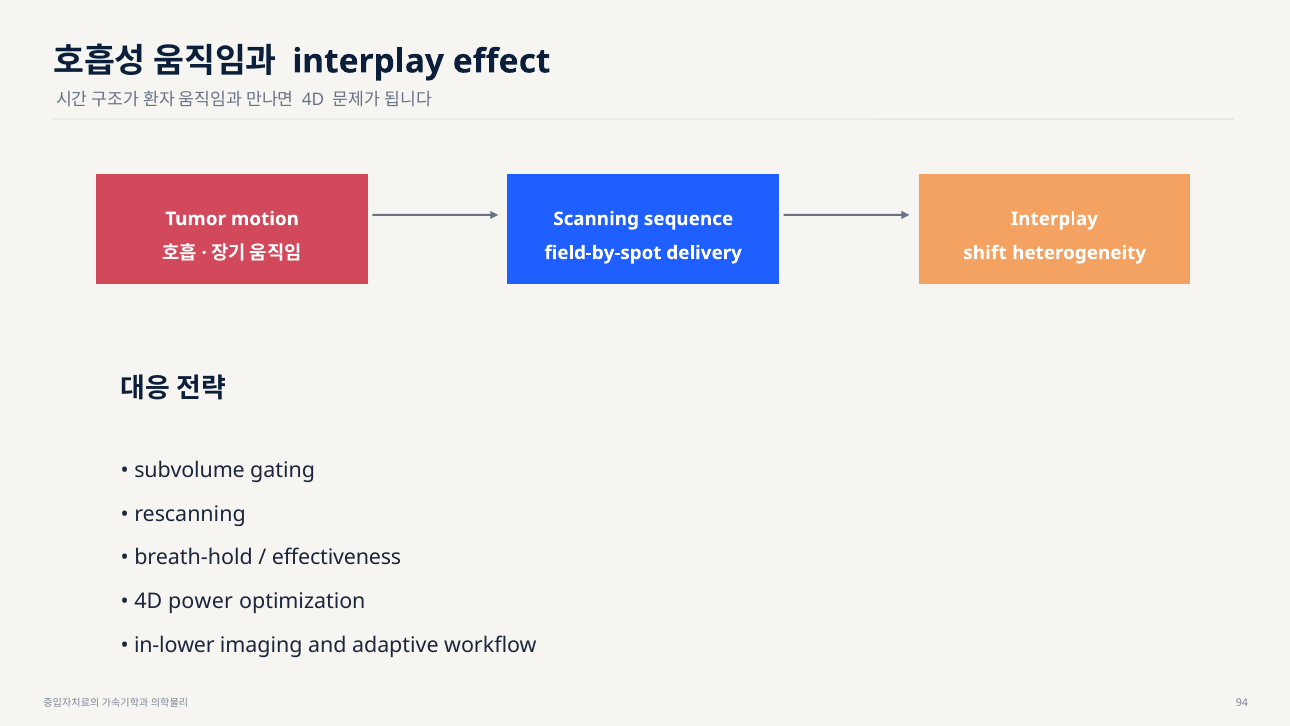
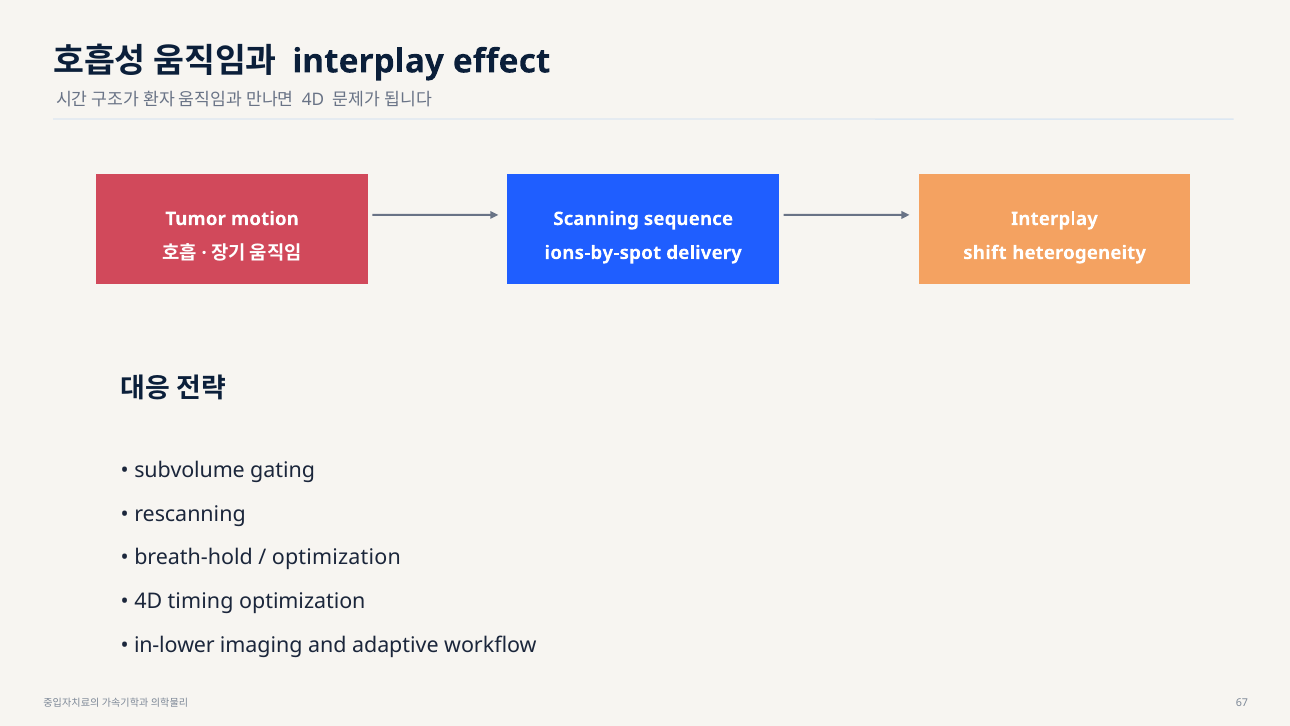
field-by-spot: field-by-spot -> ions-by-spot (603, 253)
effectiveness: effectiveness -> optimization (336, 558)
power: power -> timing (201, 601)
94: 94 -> 67 (1242, 703)
